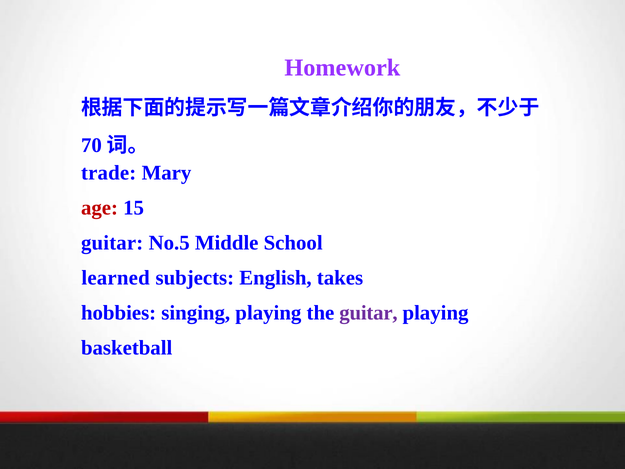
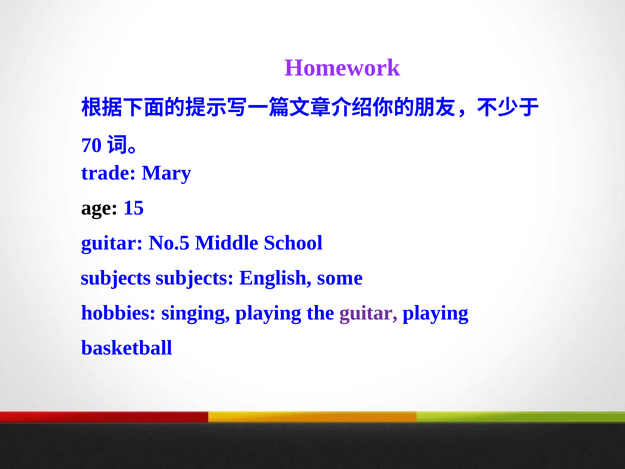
age colour: red -> black (99, 208)
learned: learned -> subjects (116, 278)
takes: takes -> some (340, 278)
